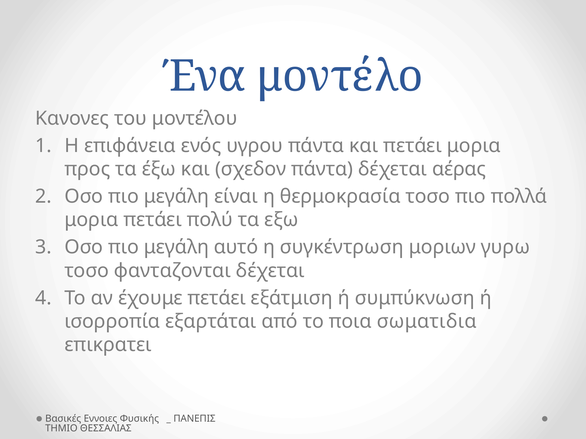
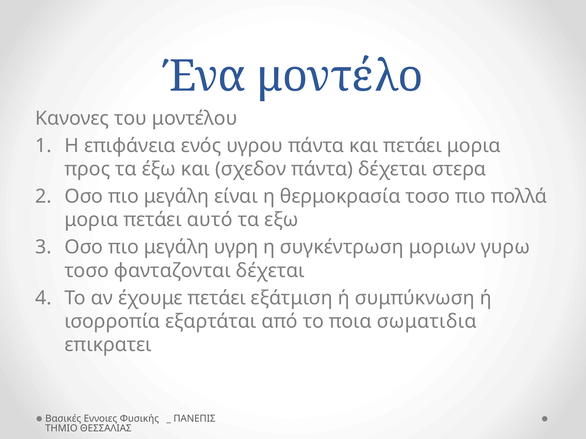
αέρας: αέρας -> στερα (459, 169)
πολύ: πολύ -> αυτό (210, 220)
αυτό: αυτό -> υγρη (236, 247)
